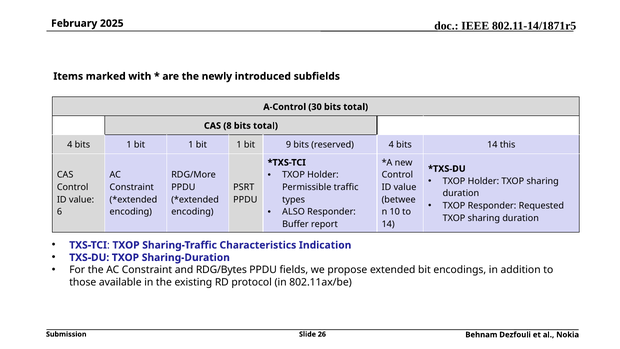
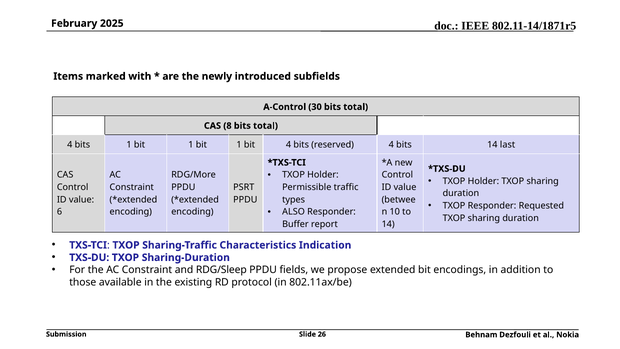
bit 9: 9 -> 4 (289, 145)
this: this -> last (508, 145)
RDG/Bytes: RDG/Bytes -> RDG/Sleep (221, 270)
